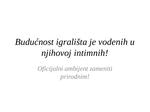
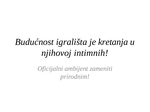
vodenih: vodenih -> kretanja (113, 42)
